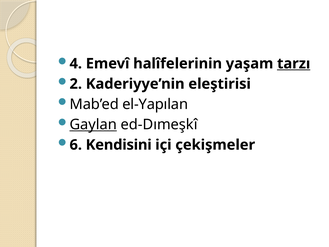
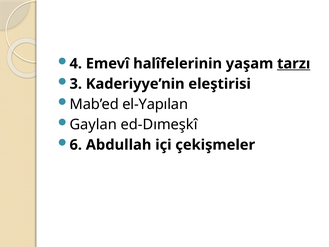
2: 2 -> 3 (76, 84)
Gaylan underline: present -> none (93, 124)
Kendisini: Kendisini -> Abdullah (119, 145)
